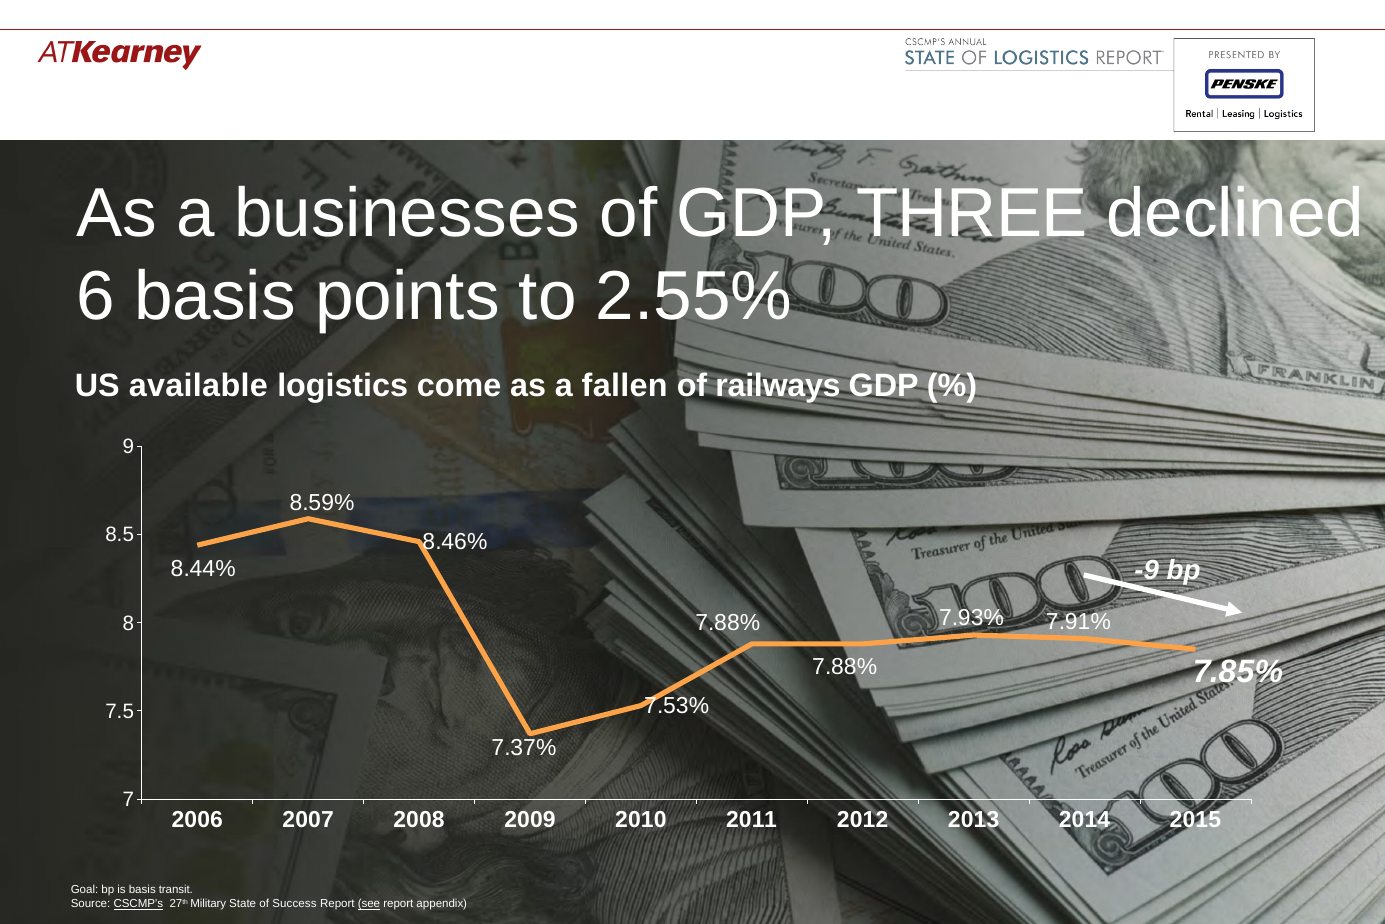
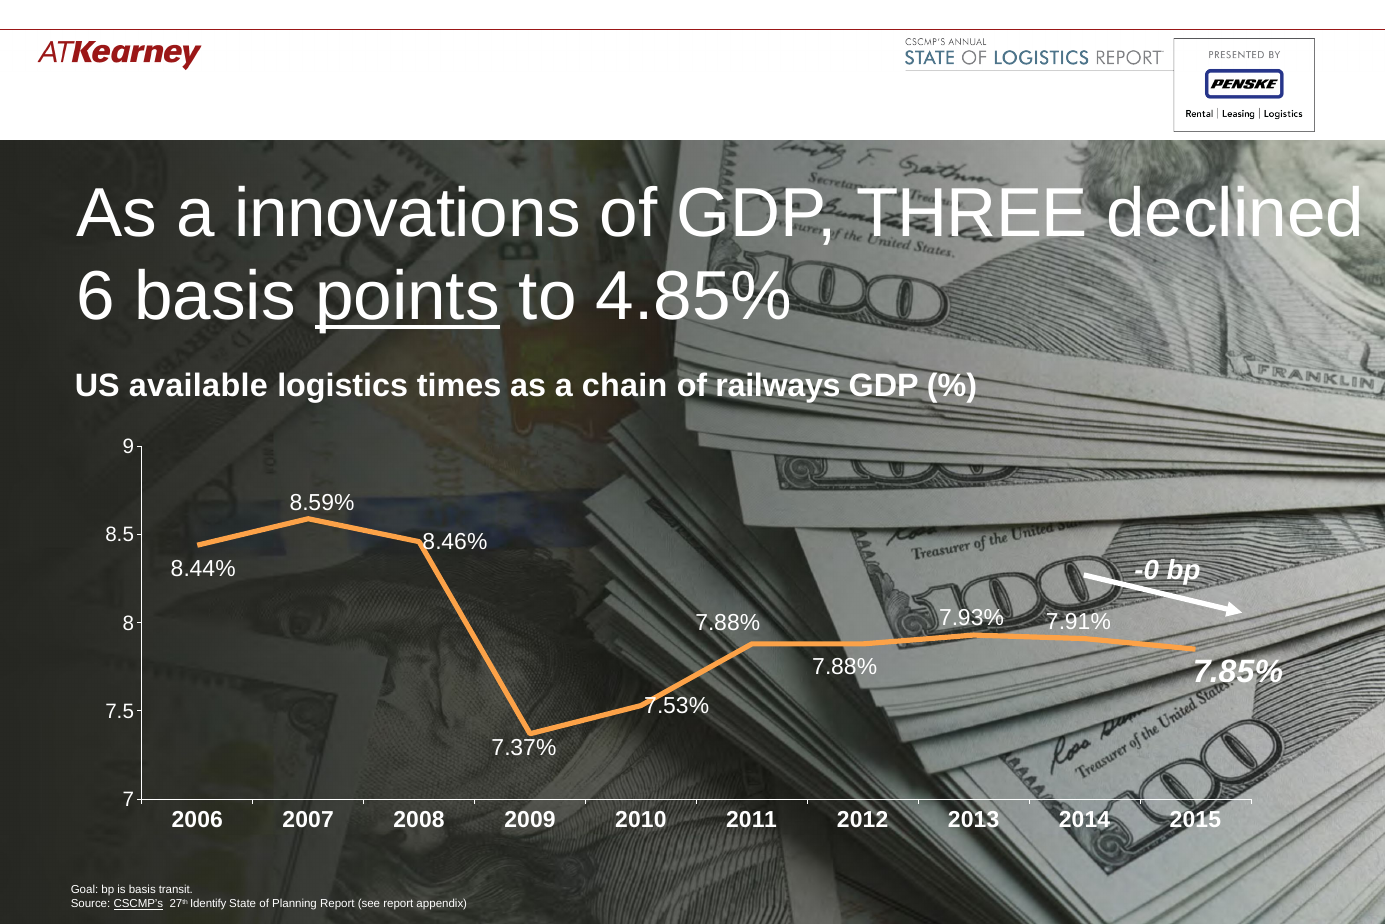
businesses: businesses -> innovations (408, 214)
points underline: none -> present (407, 297)
2.55%: 2.55% -> 4.85% (694, 297)
come: come -> times (459, 385)
fallen: fallen -> chain (625, 385)
-9: -9 -> -0 (1147, 570)
Military: Military -> Identify (208, 903)
Success: Success -> Planning (295, 903)
see underline: present -> none (369, 903)
